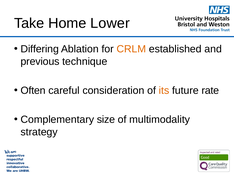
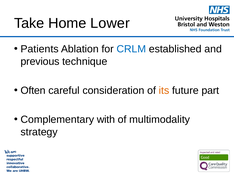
Differing: Differing -> Patients (40, 49)
CRLM colour: orange -> blue (131, 49)
rate: rate -> part (210, 91)
size: size -> with (106, 120)
